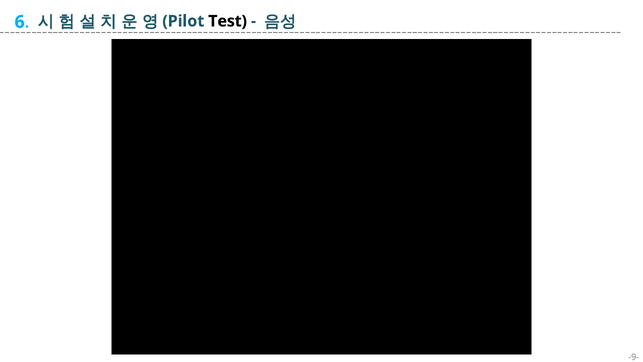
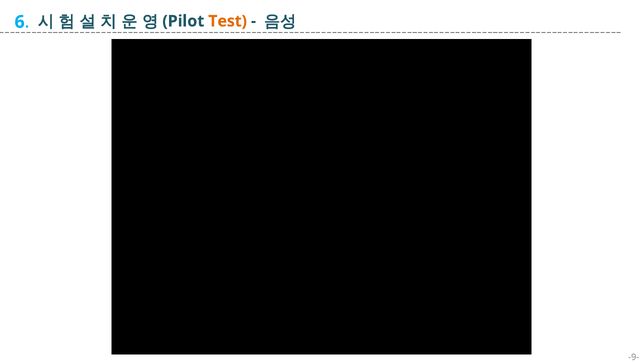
Test colour: black -> orange (228, 21)
